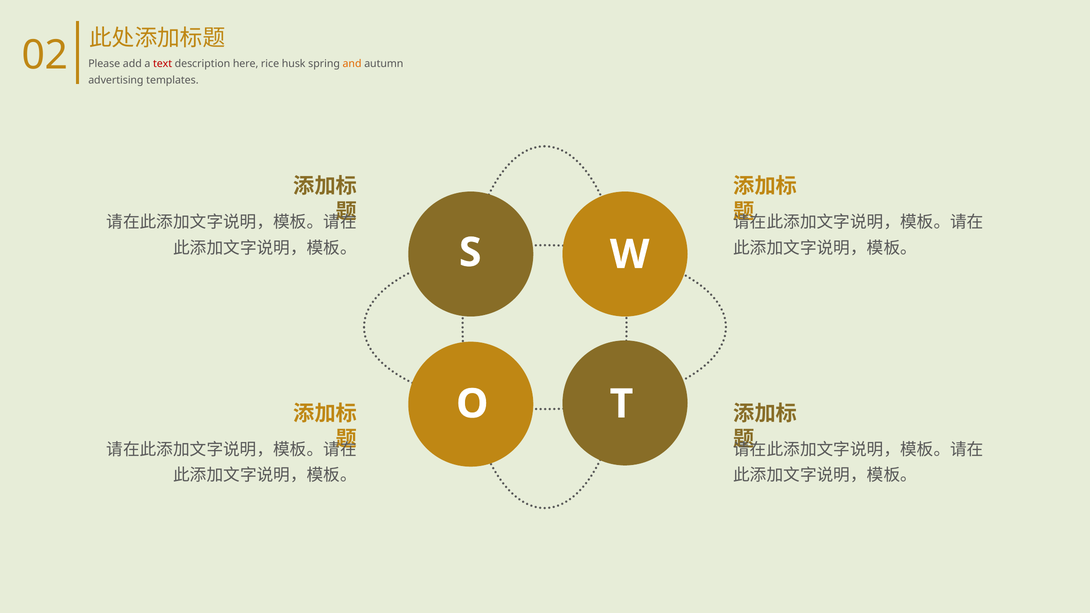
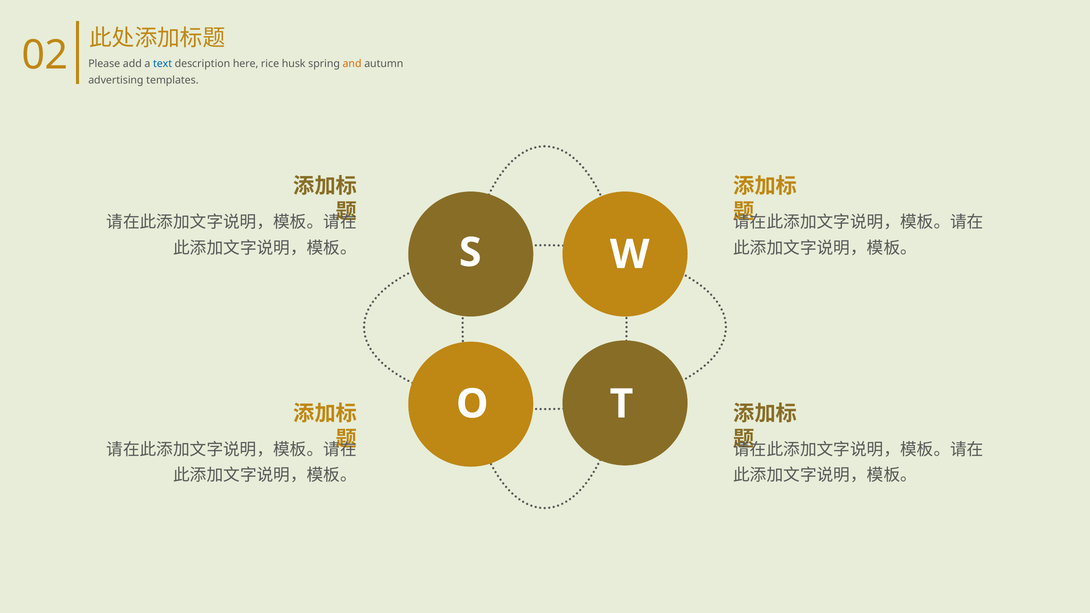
text colour: red -> blue (163, 64)
